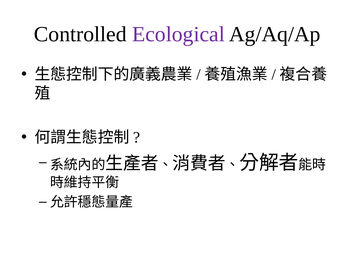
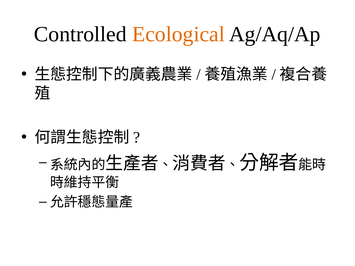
Ecological colour: purple -> orange (178, 34)
